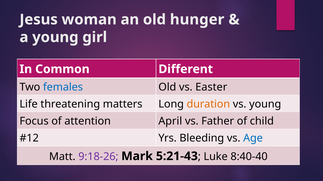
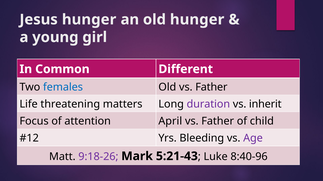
Jesus woman: woman -> hunger (89, 20)
Old vs Easter: Easter -> Father (211, 87)
duration colour: orange -> purple (208, 104)
vs young: young -> inherit (265, 104)
Age colour: blue -> purple (253, 139)
8:40-40: 8:40-40 -> 8:40-96 (249, 157)
